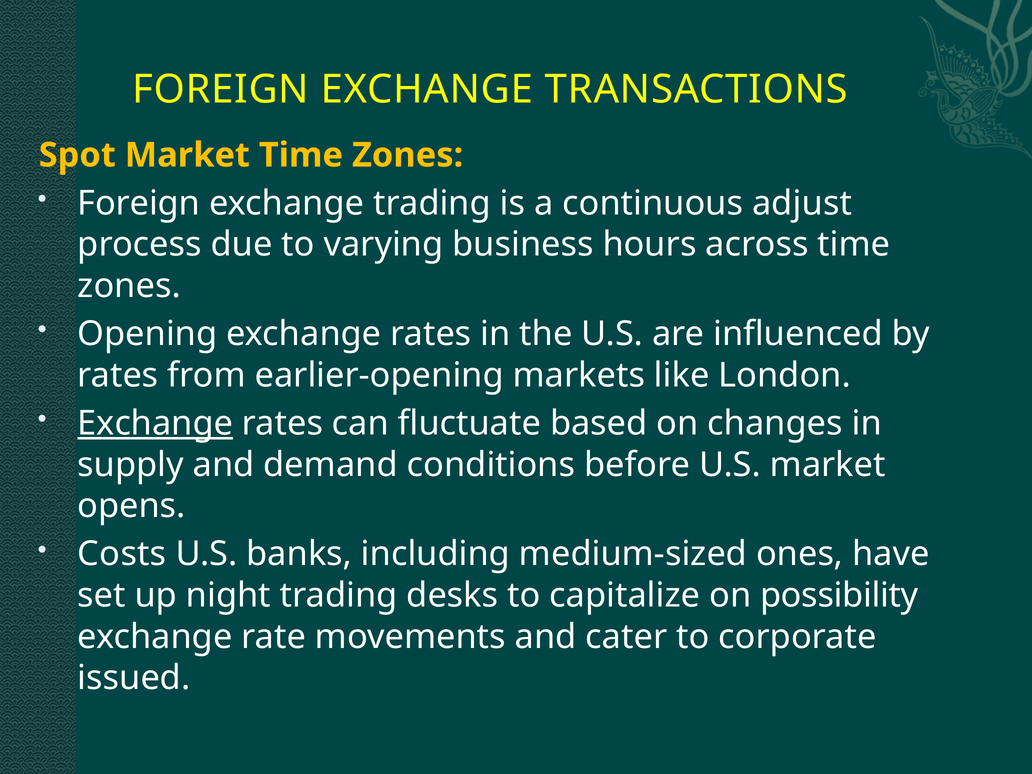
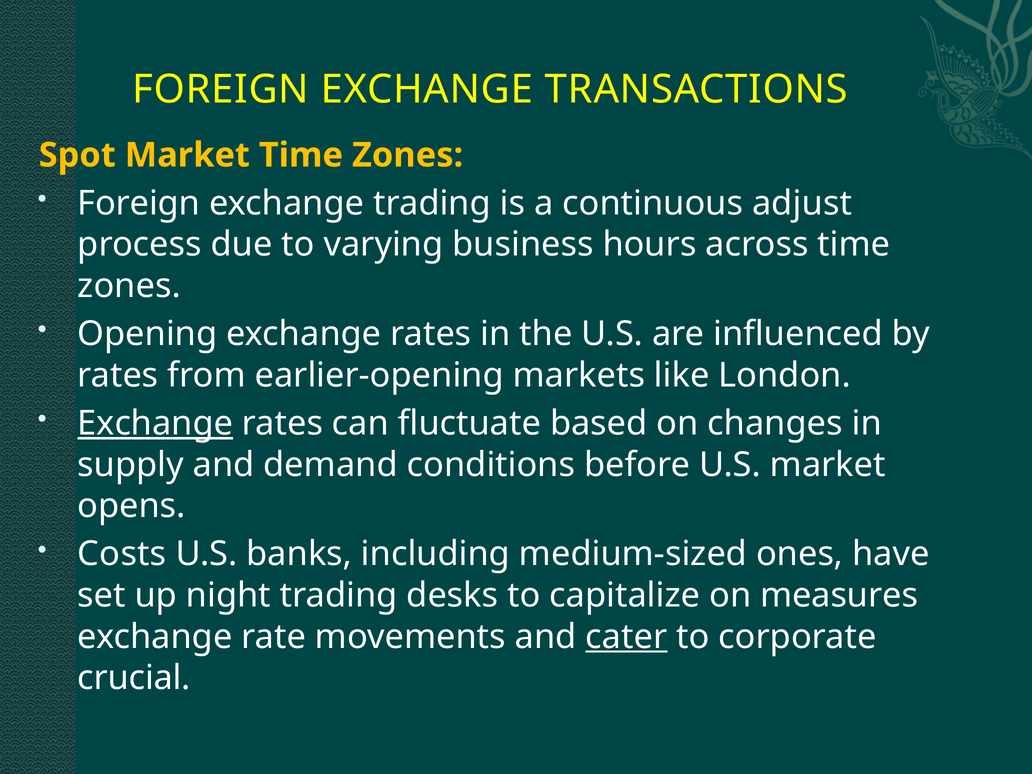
possibility: possibility -> measures (839, 595)
cater underline: none -> present (626, 637)
issued: issued -> crucial (134, 678)
